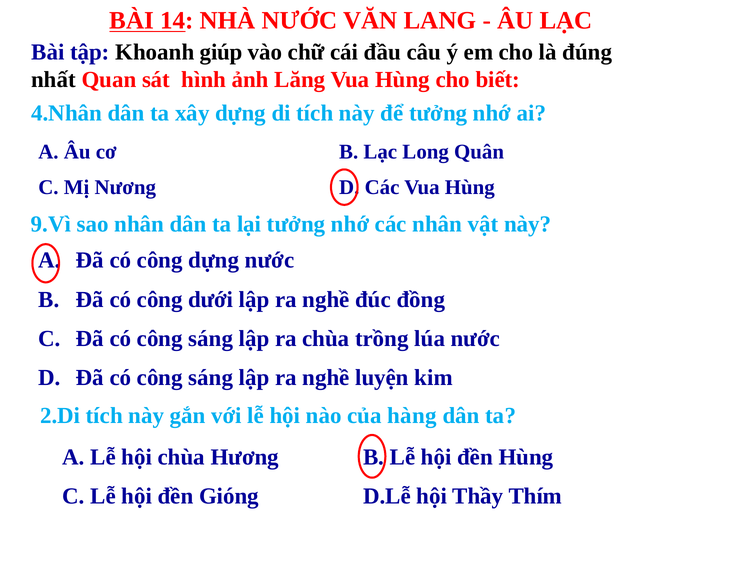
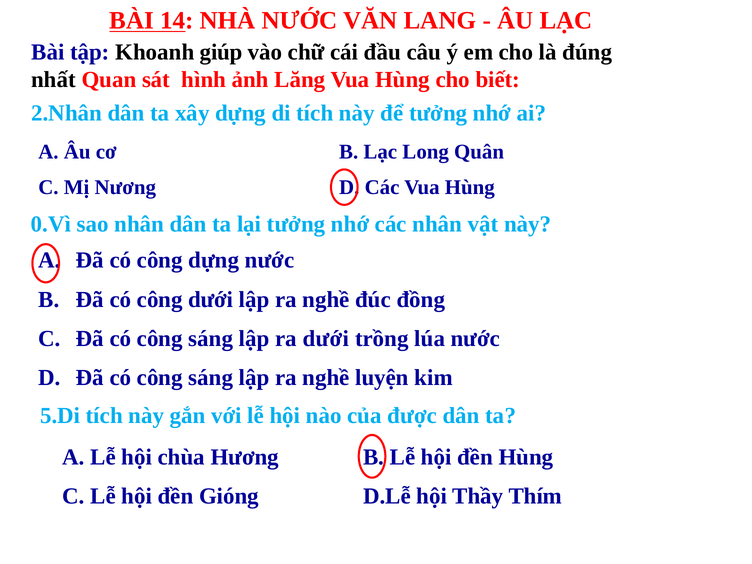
4.Nhân: 4.Nhân -> 2.Nhân (67, 113)
9.Vì: 9.Vì -> 0.Vì (51, 224)
ra chùa: chùa -> dưới (326, 339)
2.Di: 2.Di -> 5.Di (60, 416)
hàng: hàng -> được (412, 416)
